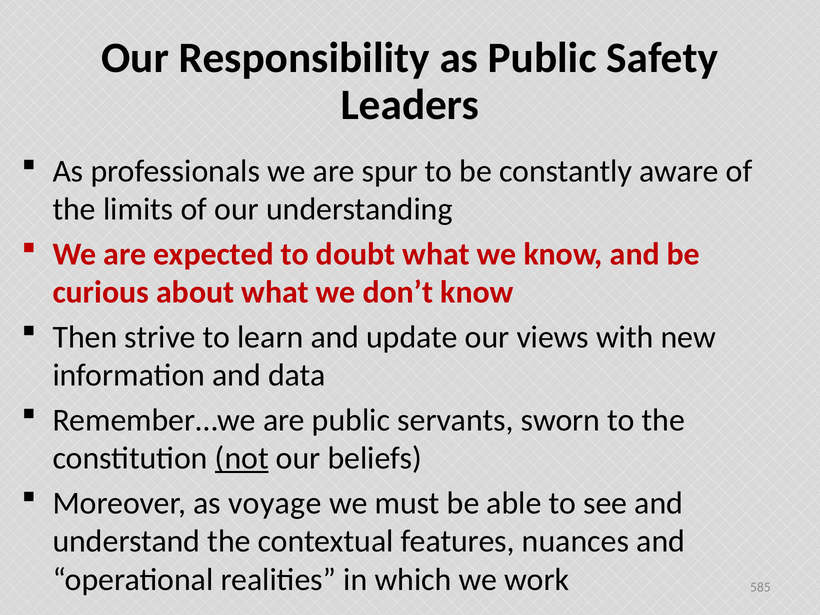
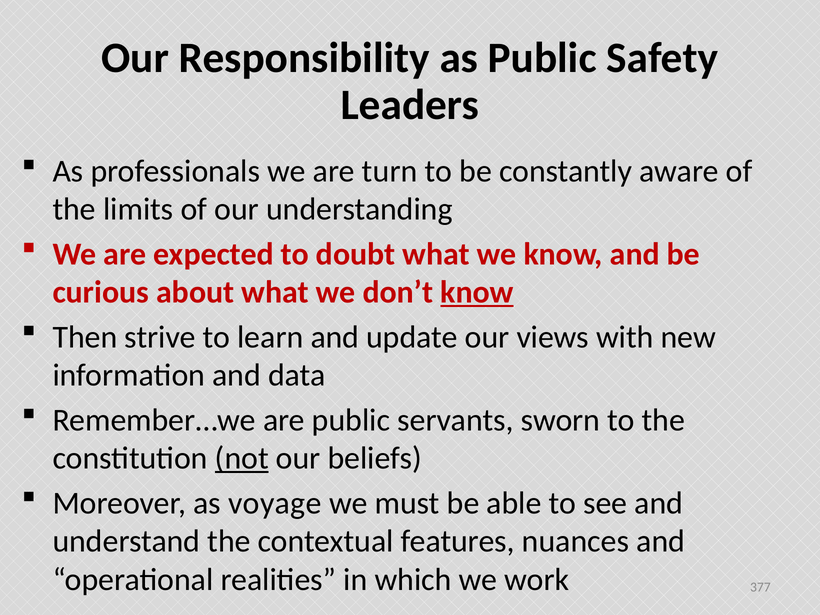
spur: spur -> turn (390, 171)
know underline: none -> present (477, 292)
585: 585 -> 377 (760, 587)
